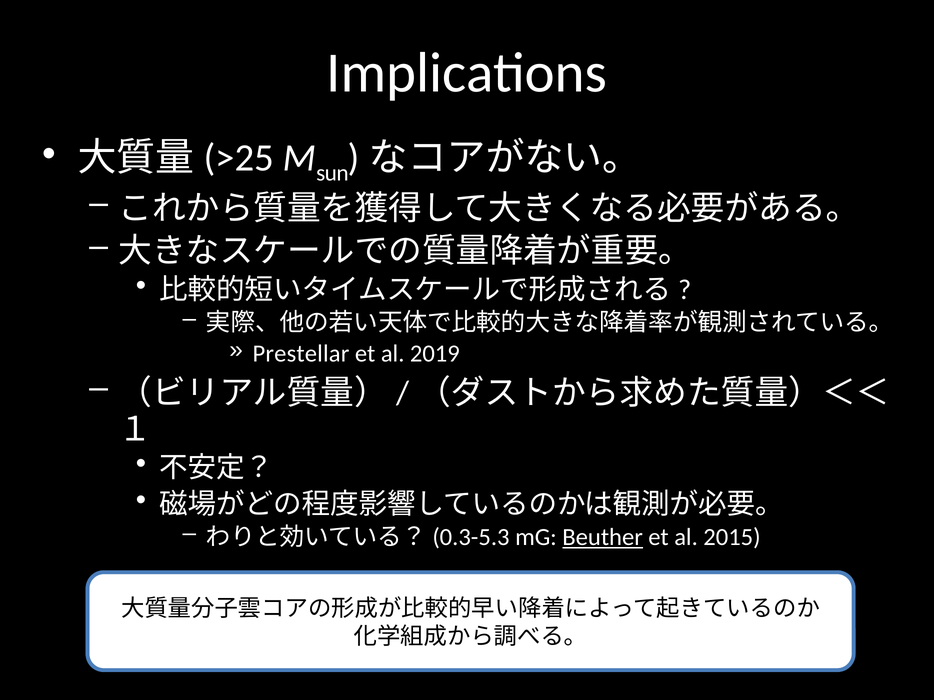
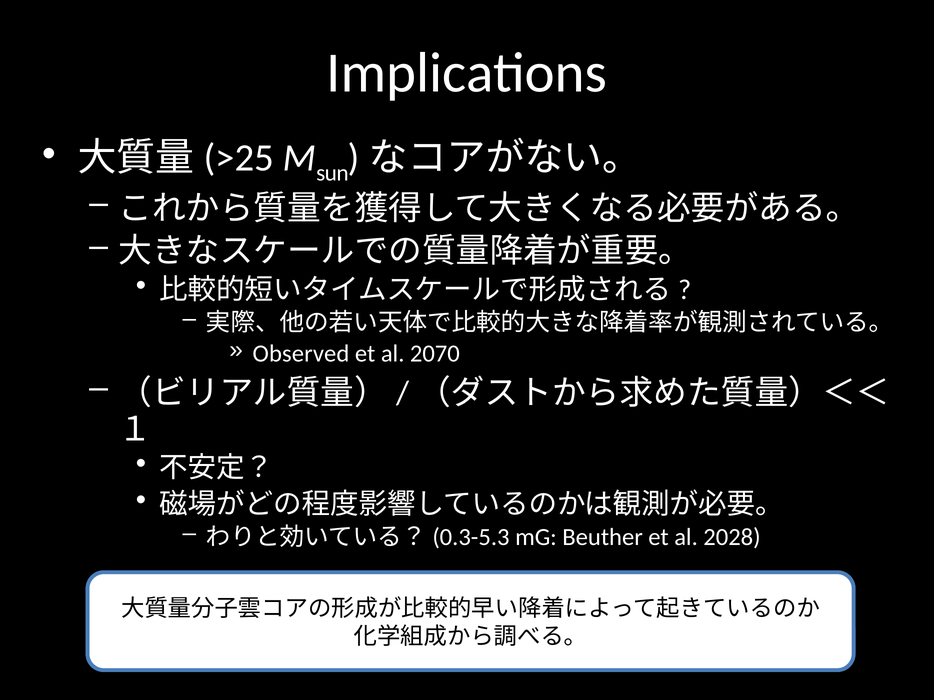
Prestellar: Prestellar -> Observed (301, 354)
2019: 2019 -> 2070 (435, 354)
Beuther underline: present -> none (603, 538)
2015: 2015 -> 2028 (732, 538)
